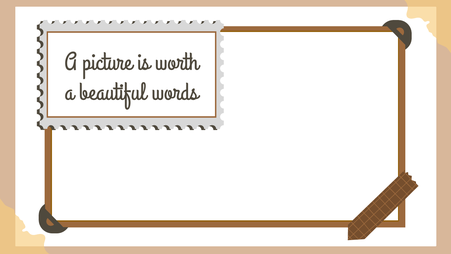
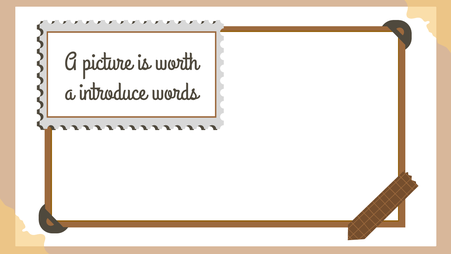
beautiful: beautiful -> introduce (113, 91)
